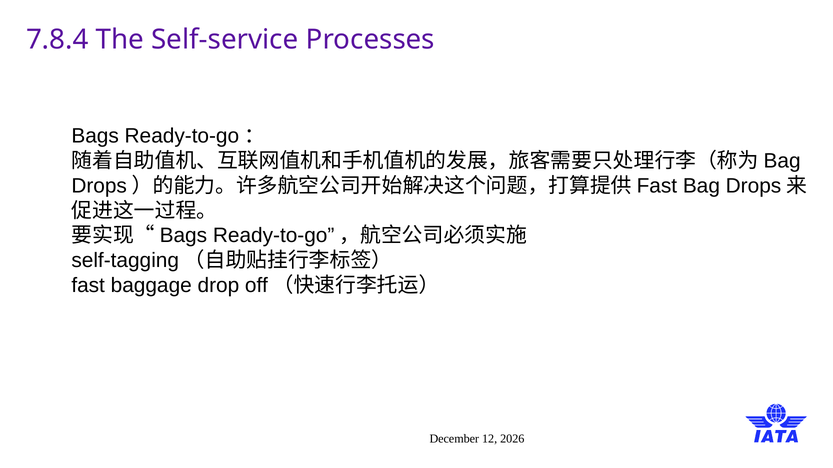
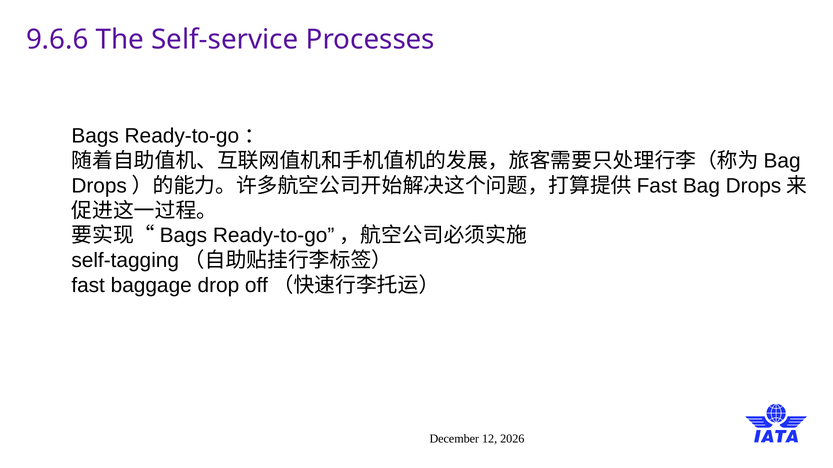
7.8.4: 7.8.4 -> 9.6.6 (57, 40)
